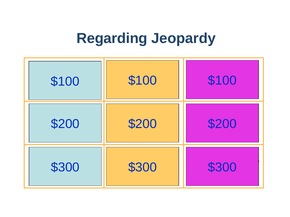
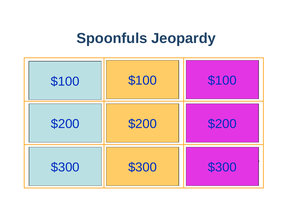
Regarding: Regarding -> Spoonfuls (112, 38)
